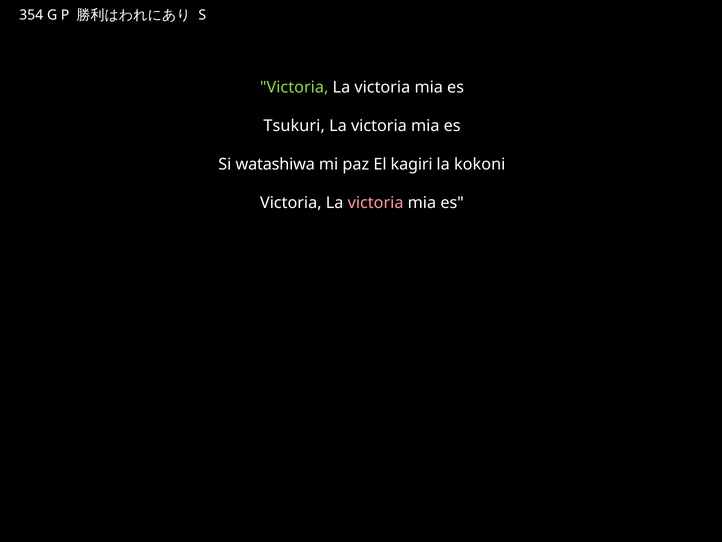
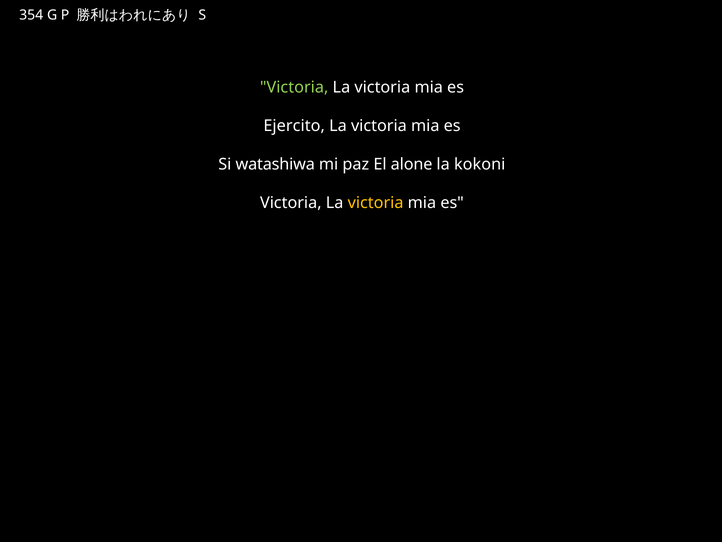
Tsukuri: Tsukuri -> Ejercito (294, 126)
kagiri: kagiri -> alone (412, 164)
victoria colour: pink -> yellow (376, 203)
